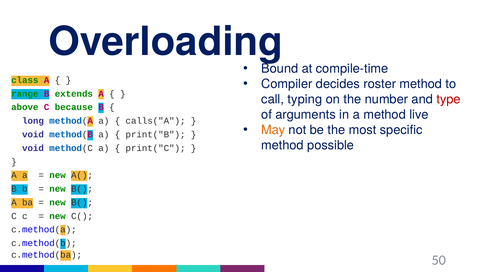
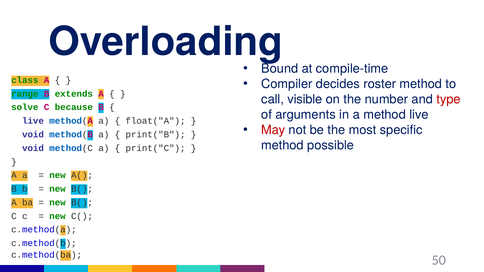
typing: typing -> visible (305, 99)
above: above -> solve (25, 107)
long: long -> live (33, 121)
calls("A: calls("A -> float("A (156, 121)
May colour: orange -> red (273, 130)
